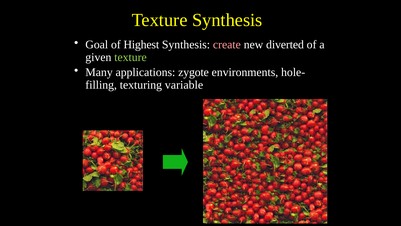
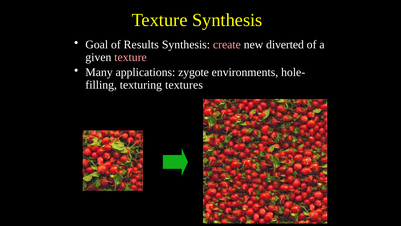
Highest: Highest -> Results (141, 45)
texture colour: light green -> pink (131, 57)
variable: variable -> textures (184, 85)
